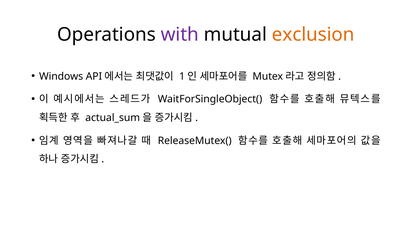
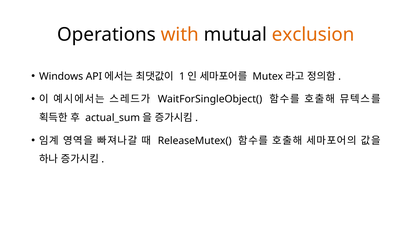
with colour: purple -> orange (180, 35)
